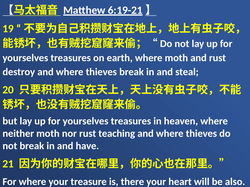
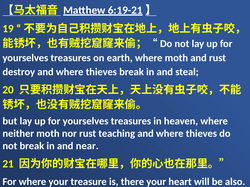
have: have -> near (87, 146)
